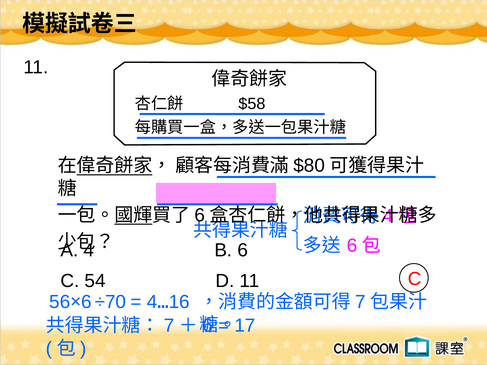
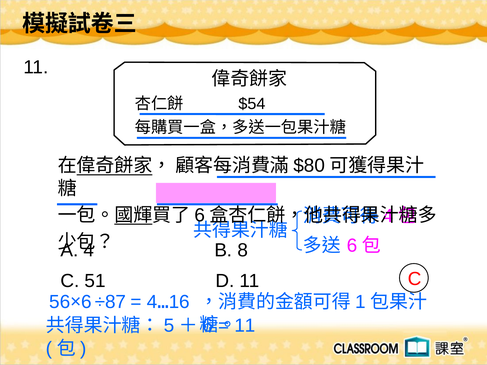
$58: $58 -> $54 (252, 104)
B 6: 6 -> 8 (243, 250)
54: 54 -> 51 (95, 281)
÷70: ÷70 -> ÷87 (110, 302)
7: 7 -> 1 (361, 302)
7: 7 -> 5 (169, 326)
17: 17 -> 11 (245, 326)
